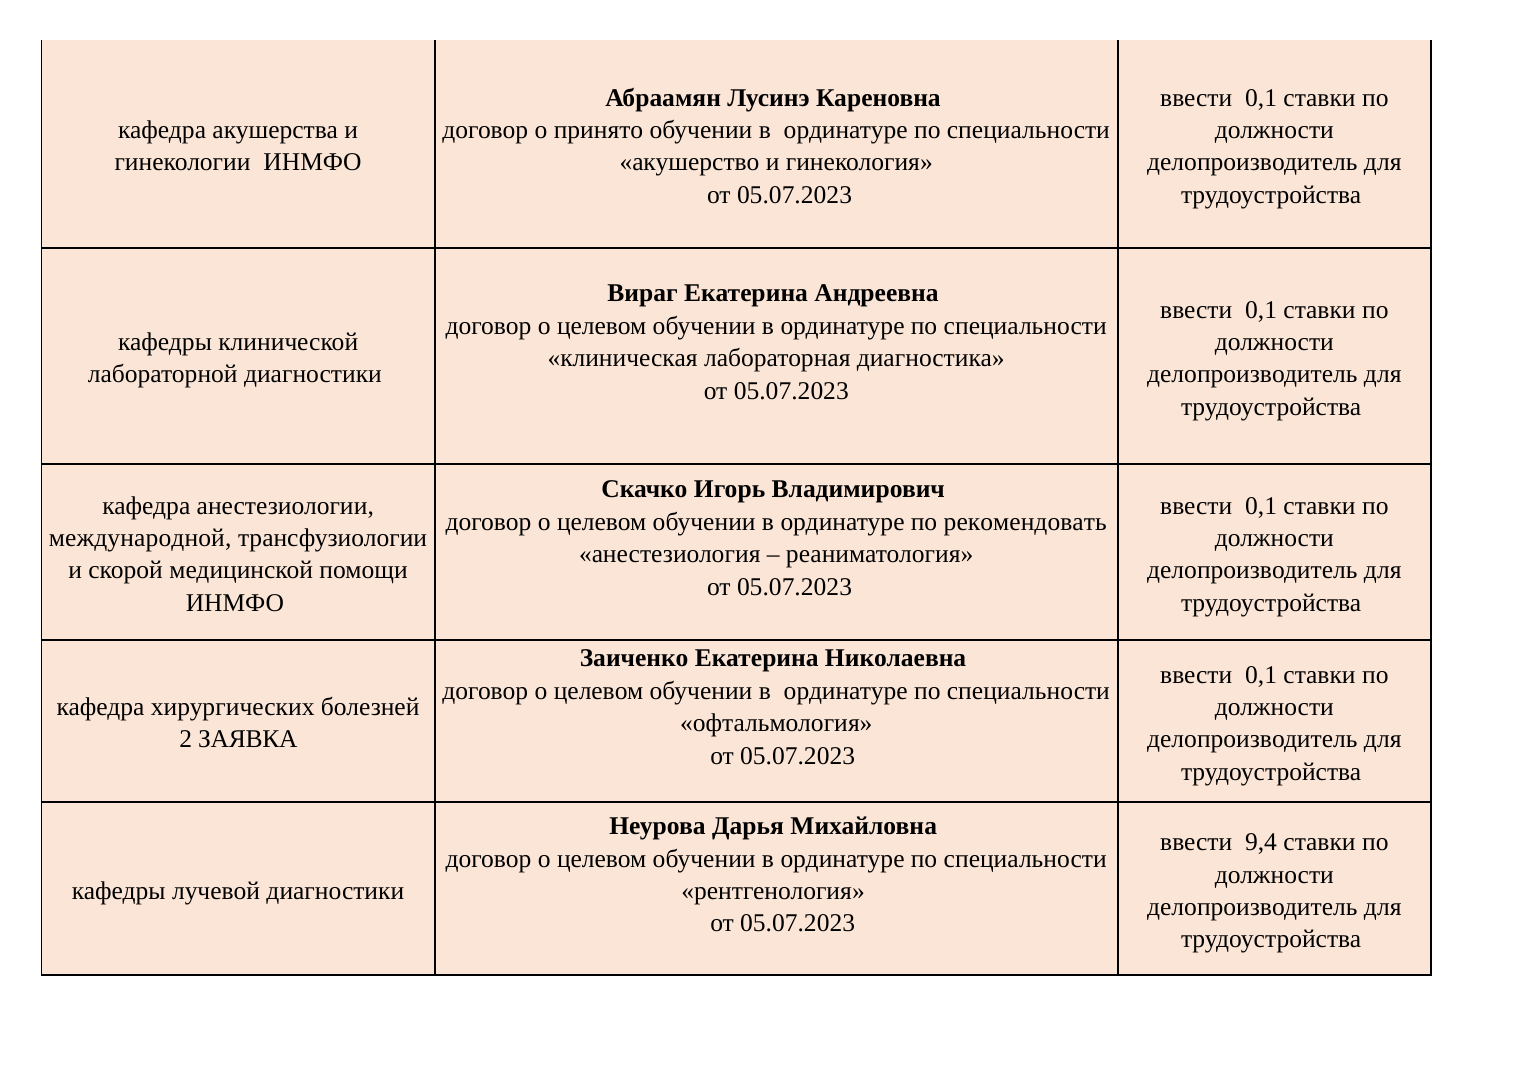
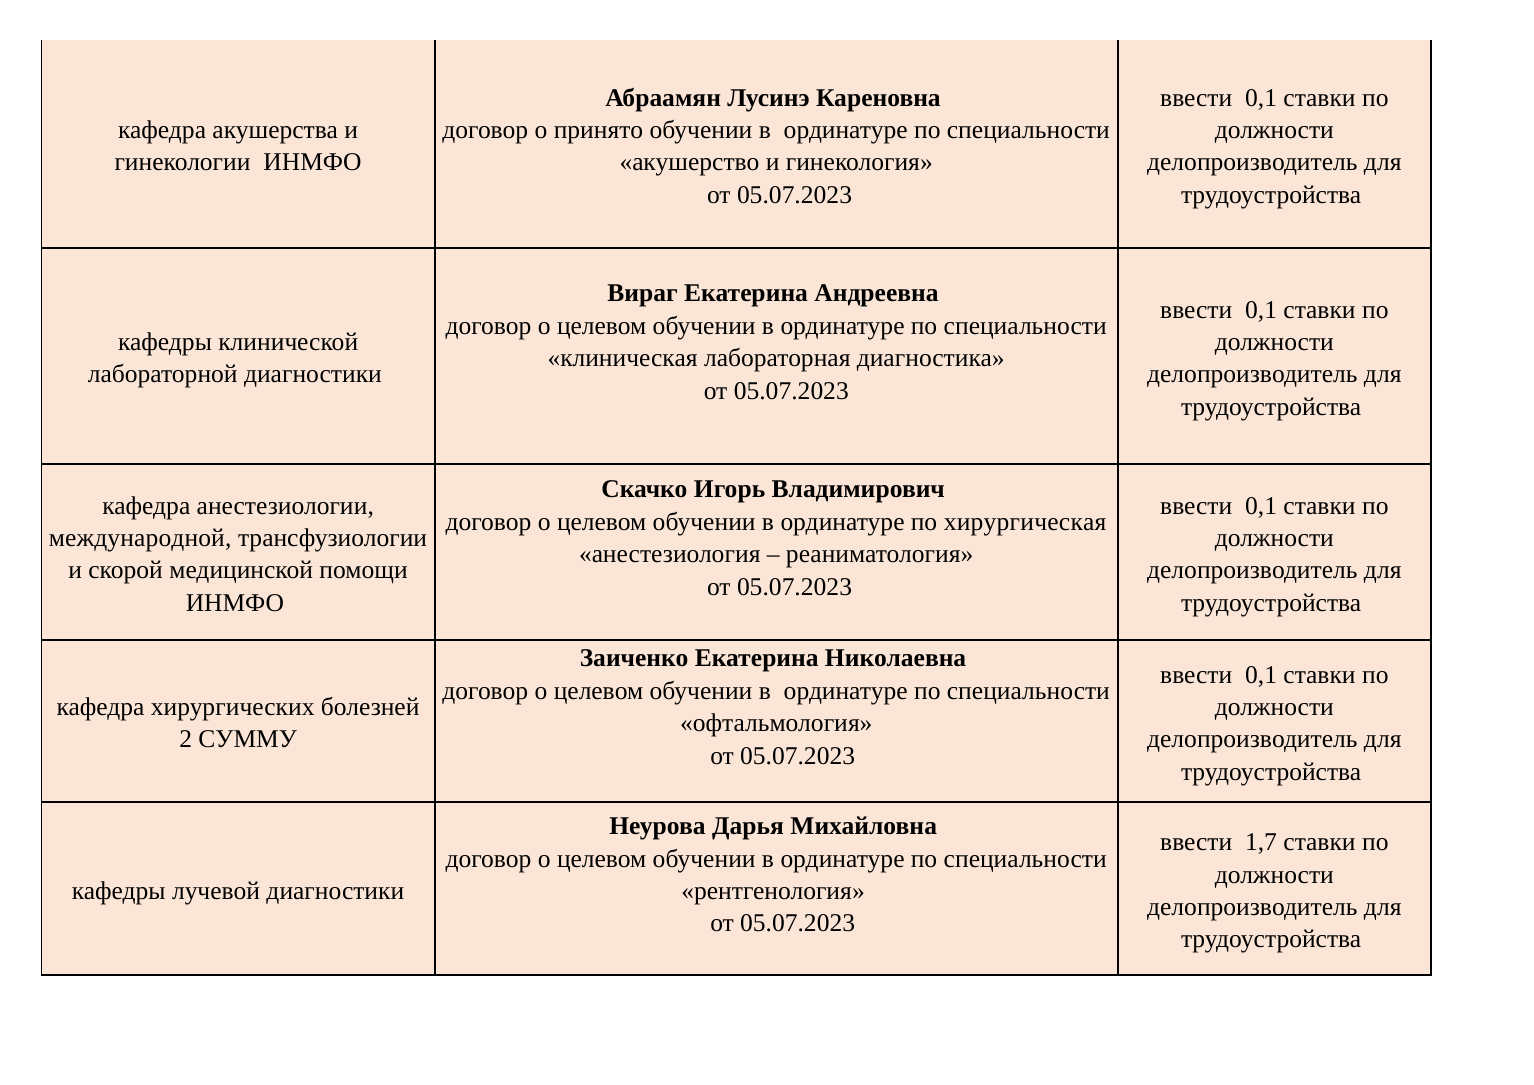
рекомендовать: рекомендовать -> хирургическая (1025, 522)
ЗАЯВКА: ЗАЯВКА -> СУММУ (248, 739)
9,4: 9,4 -> 1,7 (1261, 842)
